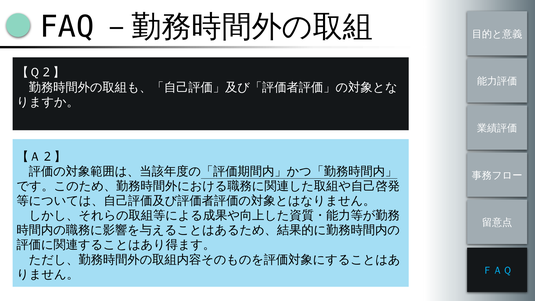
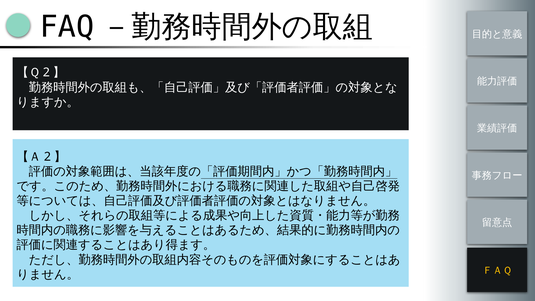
ＦＡＱ colour: light blue -> yellow (497, 271)
